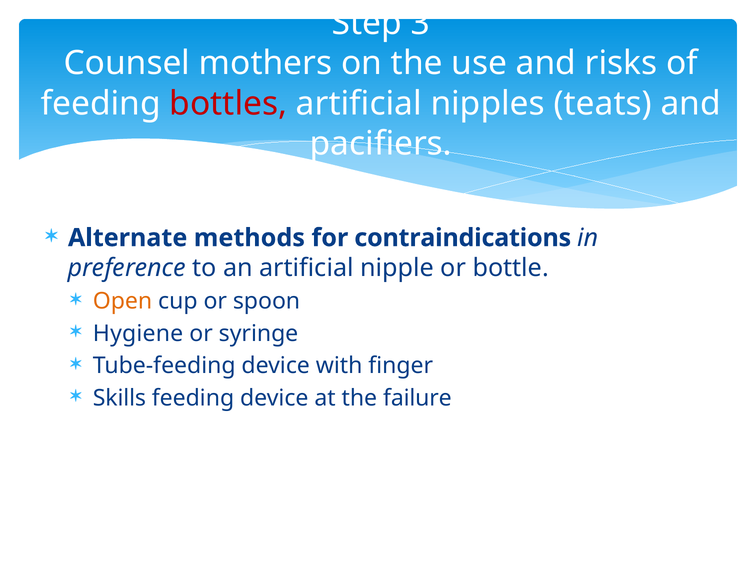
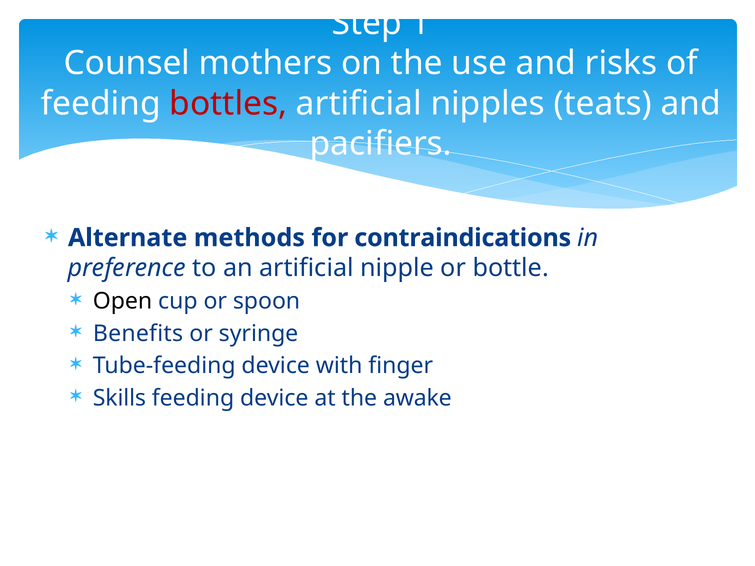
3: 3 -> 1 (420, 23)
Open colour: orange -> black (123, 302)
Hygiene: Hygiene -> Benefits (138, 334)
failure: failure -> awake (417, 398)
